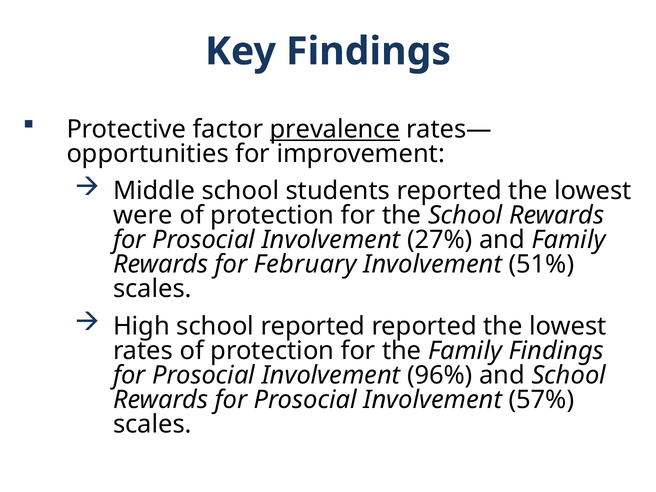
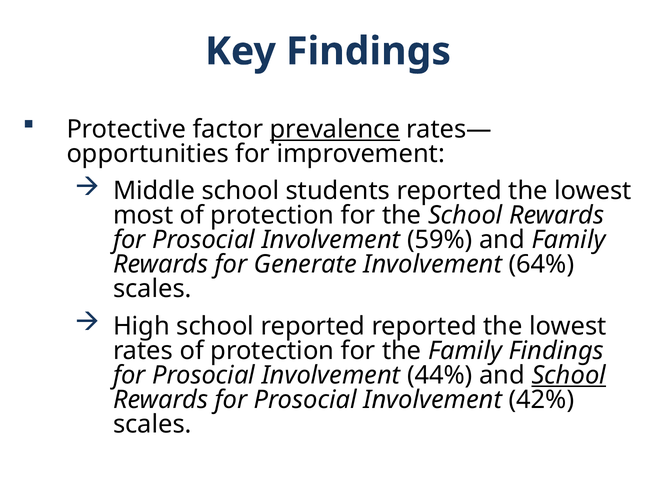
were: were -> most (143, 215)
27%: 27% -> 59% (440, 240)
February: February -> Generate (305, 265)
51%: 51% -> 64% (542, 265)
96%: 96% -> 44% (440, 375)
School underline: none -> present (569, 375)
57%: 57% -> 42% (542, 400)
